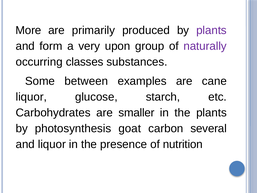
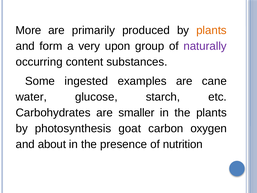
plants colour: purple -> orange (211, 30)
classes: classes -> content (85, 62)
between: between -> ingested (86, 81)
liquor: liquor -> water (31, 97)
several: several -> oxygen (209, 128)
and liquor: liquor -> about (52, 144)
